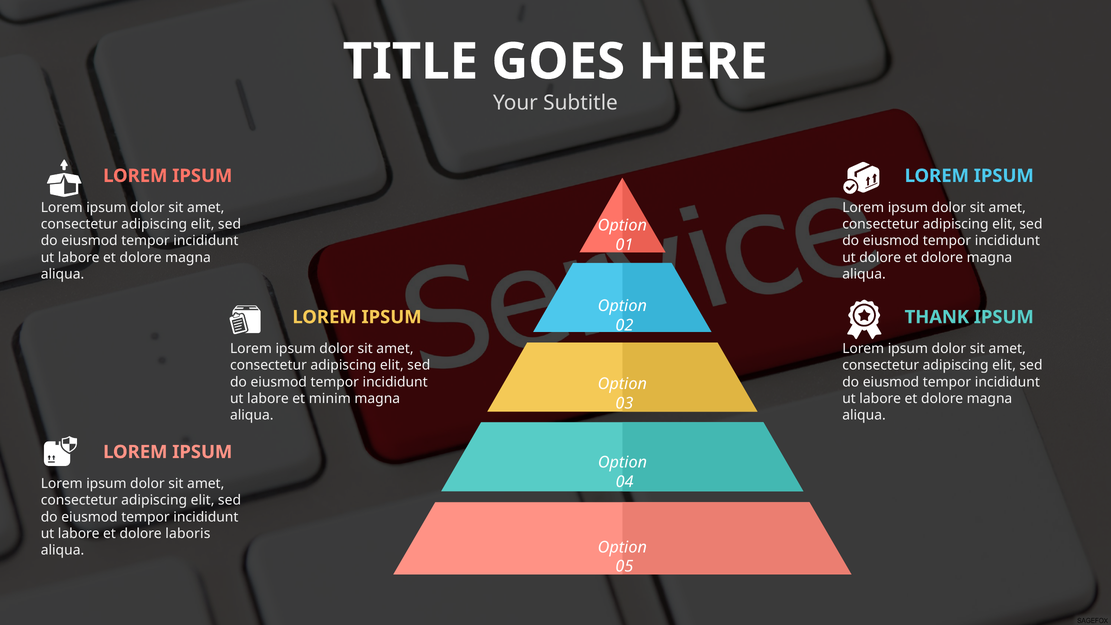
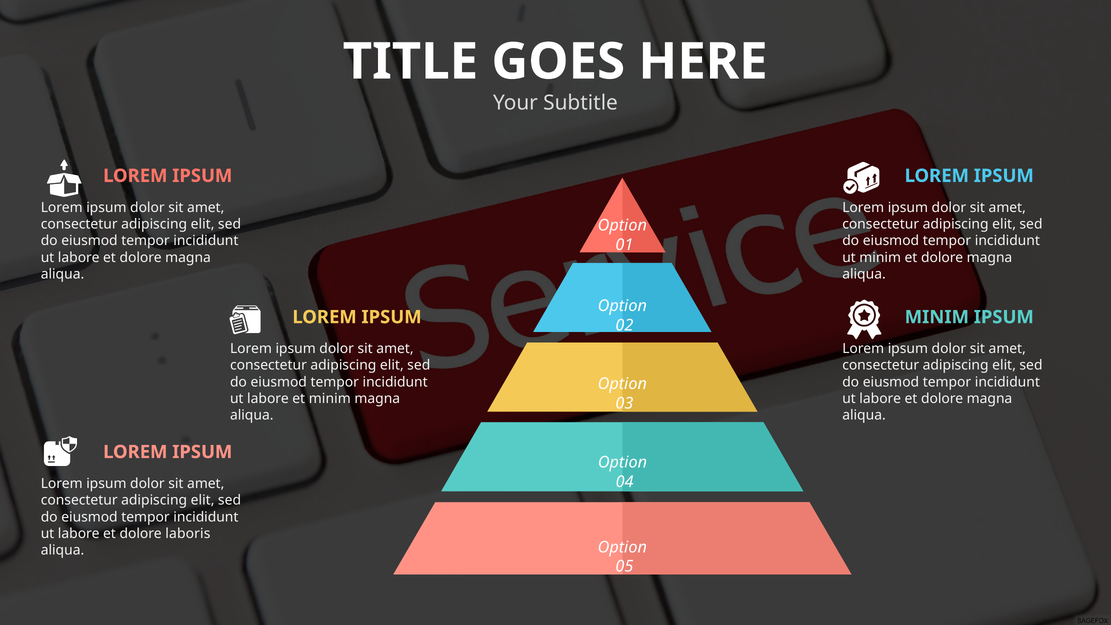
ut dolore: dolore -> minim (880, 257)
THANK: THANK -> MINIM (937, 317)
